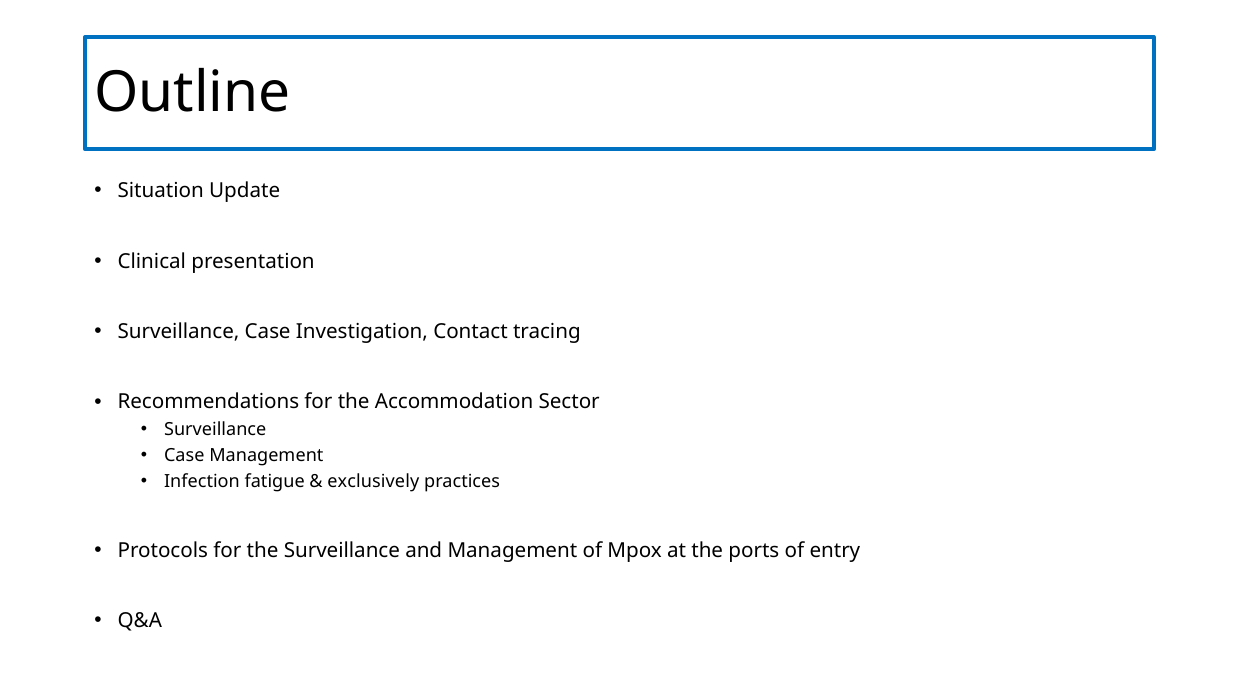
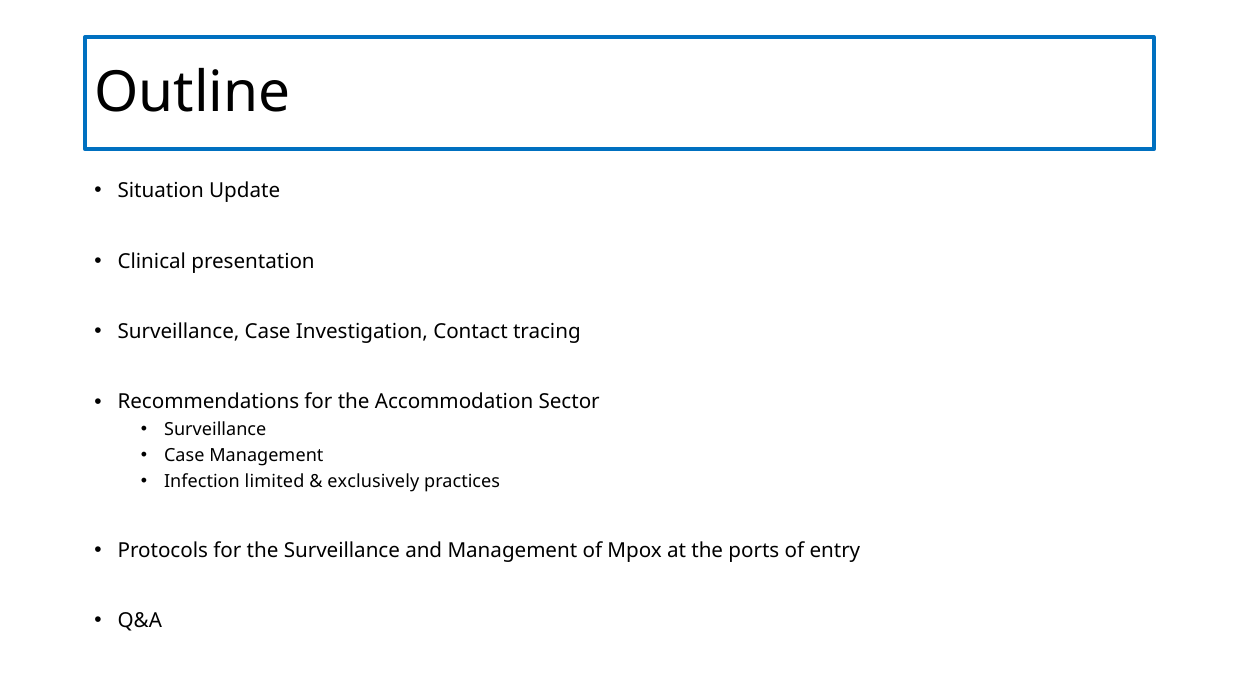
fatigue: fatigue -> limited (275, 481)
